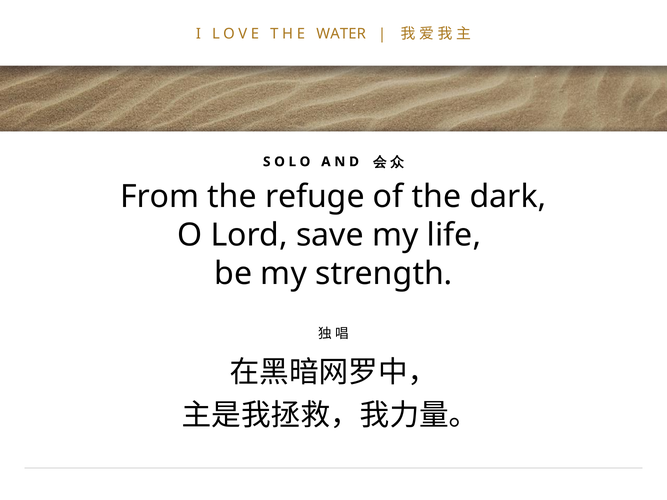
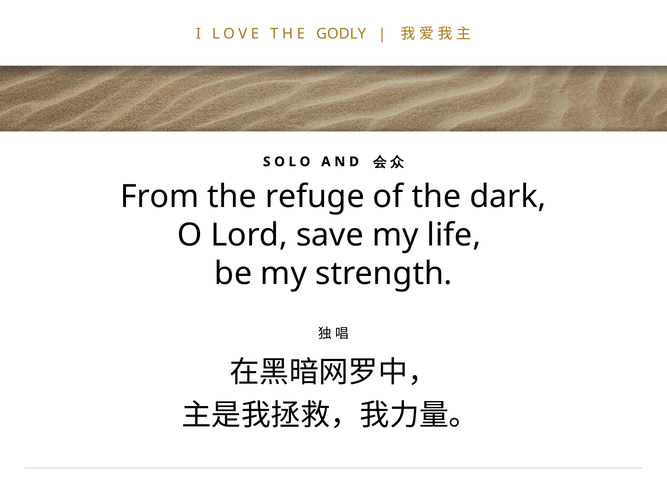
WATER: WATER -> GODLY (341, 34)
